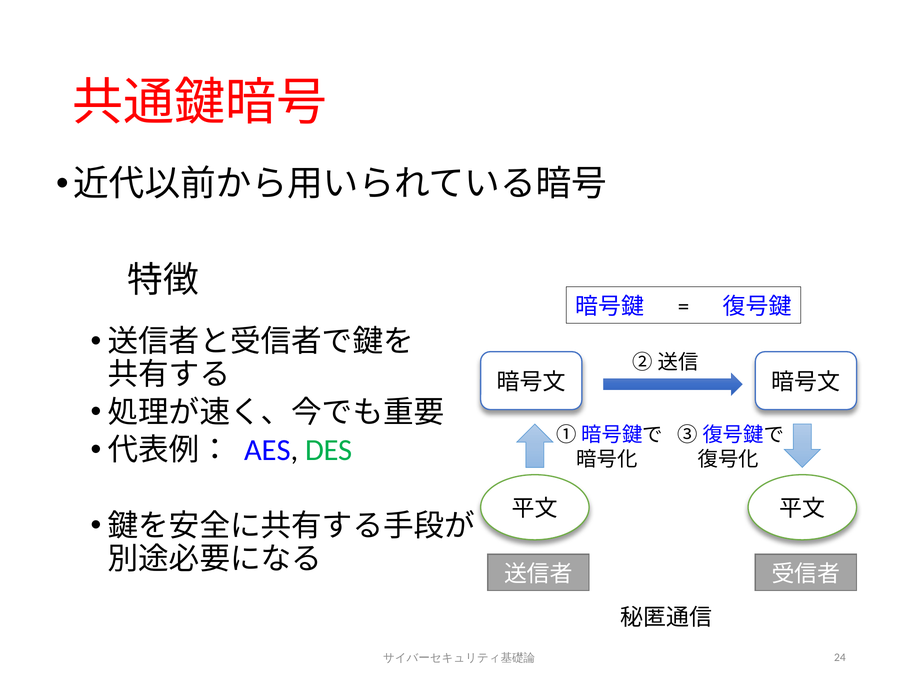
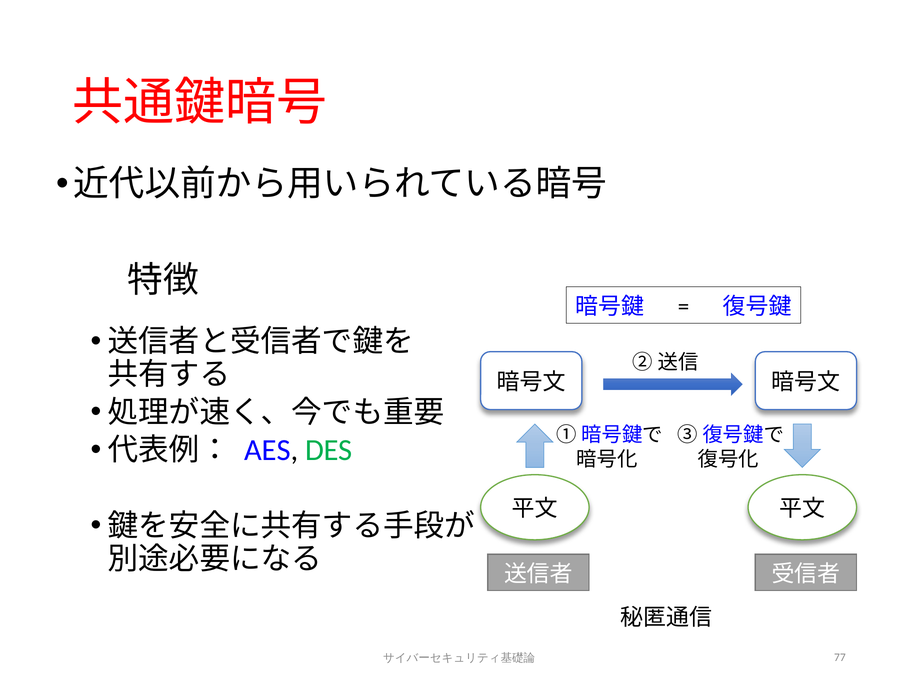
24: 24 -> 77 (840, 657)
